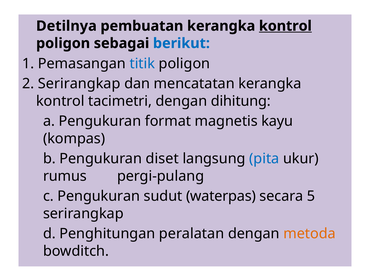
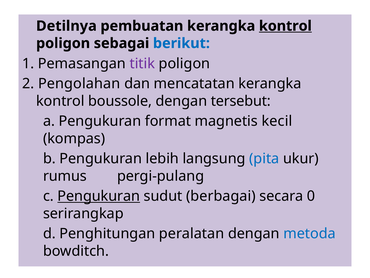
titik colour: blue -> purple (142, 63)
2 Serirangkap: Serirangkap -> Pengolahan (79, 84)
tacimetri: tacimetri -> boussole (120, 101)
dihitung: dihitung -> tersebut (241, 101)
kayu: kayu -> kecil (277, 121)
diset: diset -> lebih (162, 158)
Pengukuran underline: none -> present (99, 196)
waterpas: waterpas -> berbagai (221, 196)
5: 5 -> 0 (311, 196)
metoda colour: orange -> blue (309, 233)
